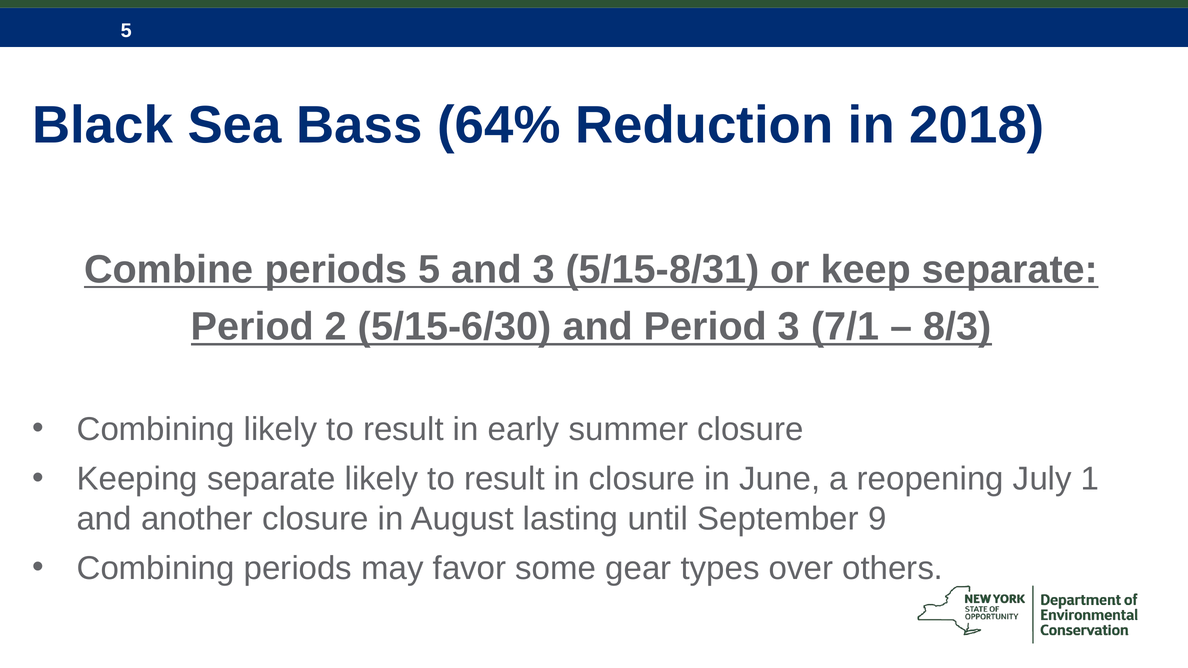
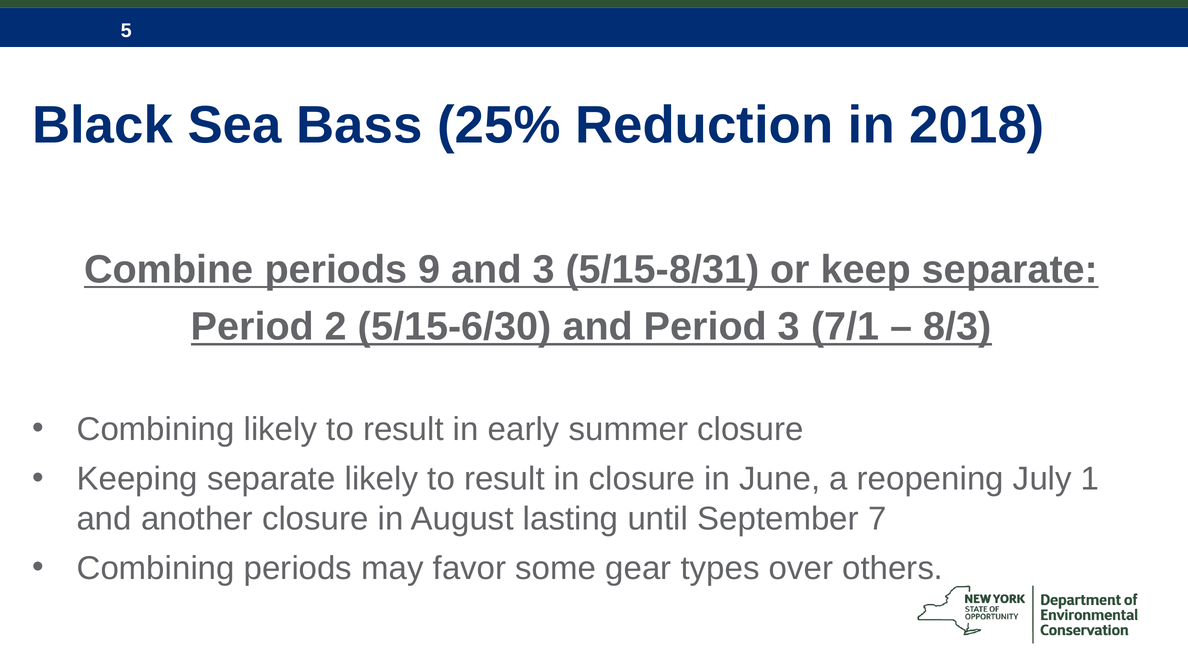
64%: 64% -> 25% (499, 126)
periods 5: 5 -> 9 (429, 270)
9: 9 -> 7 (877, 519)
